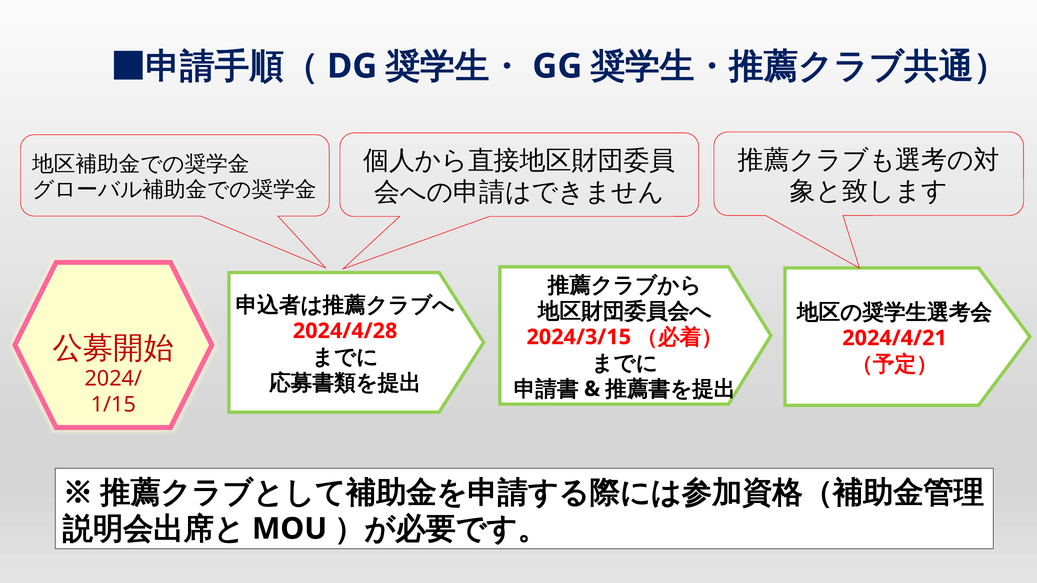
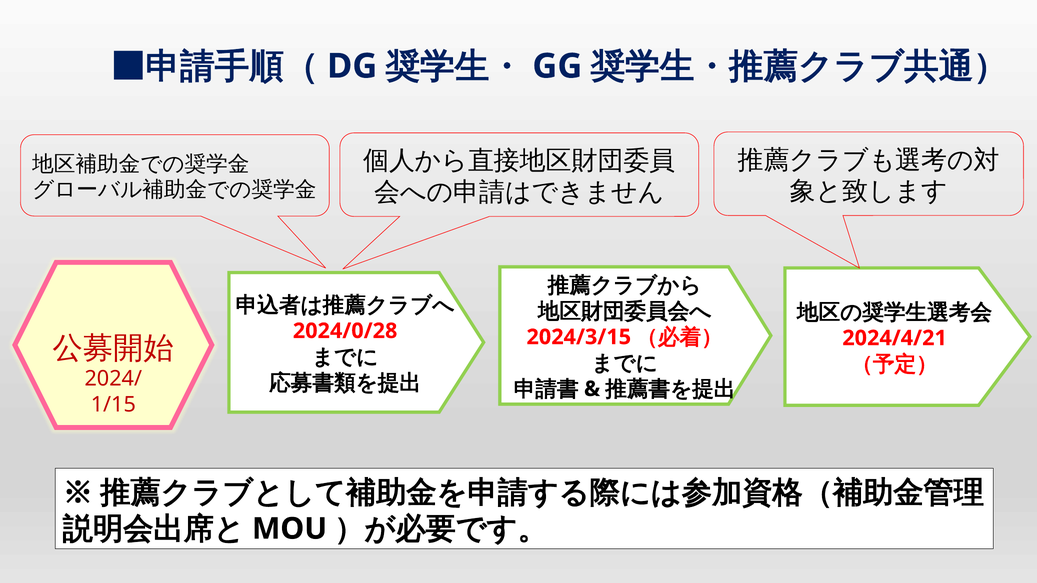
2024/4/28: 2024/4/28 -> 2024/0/28 (345, 331)
